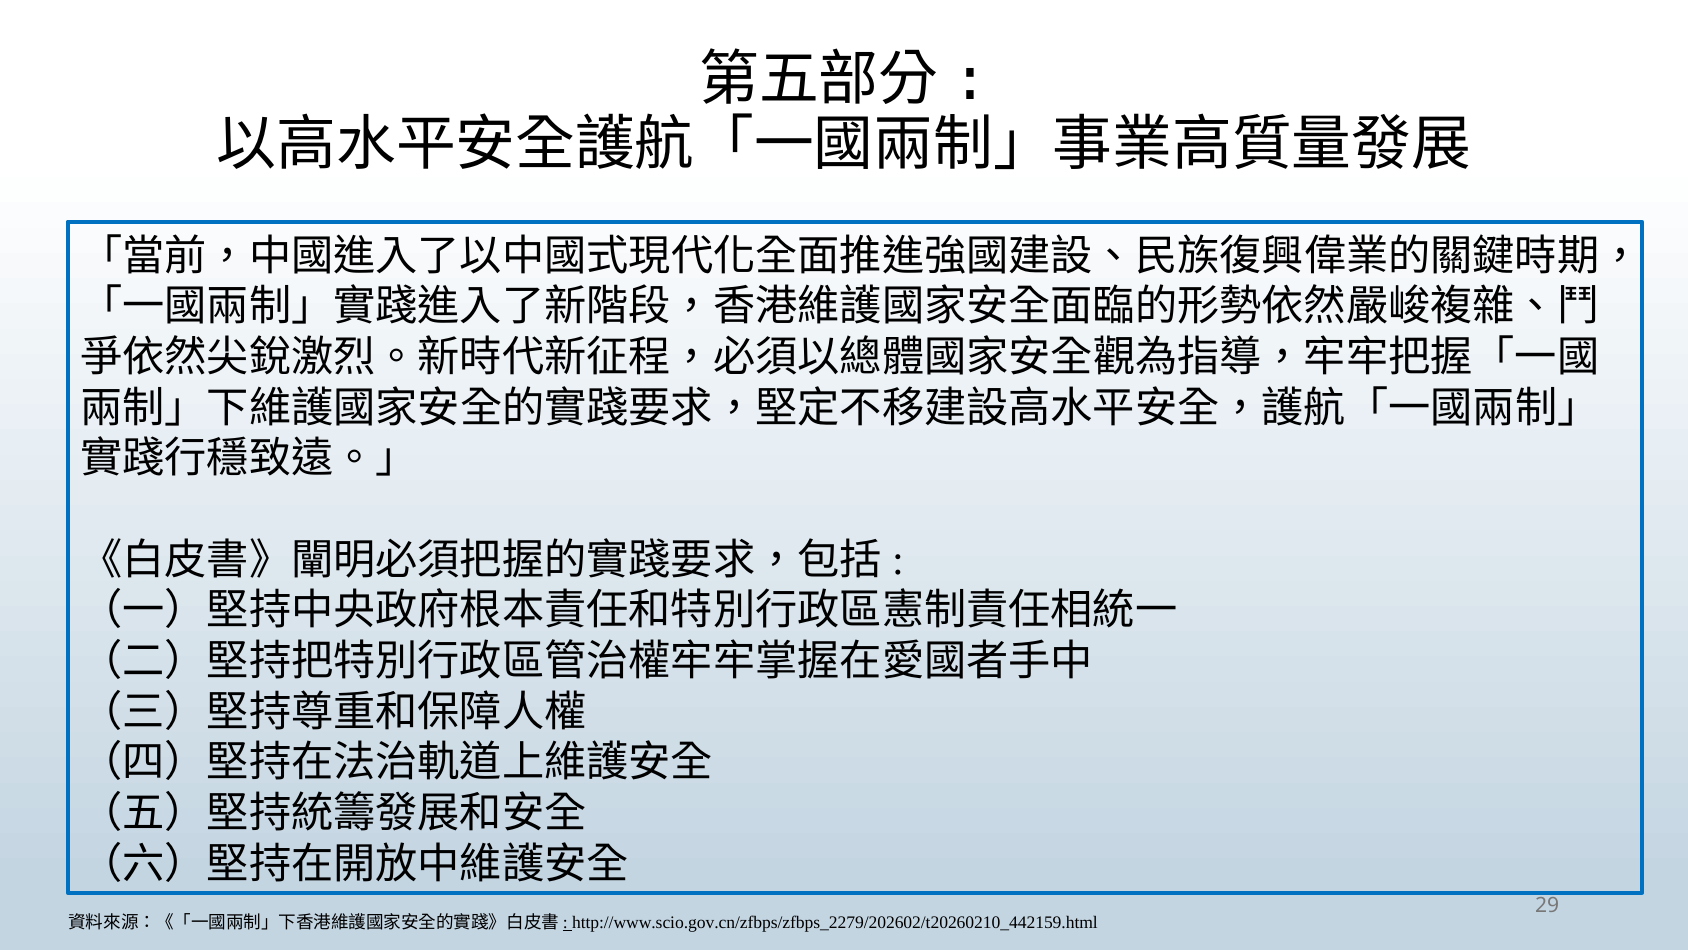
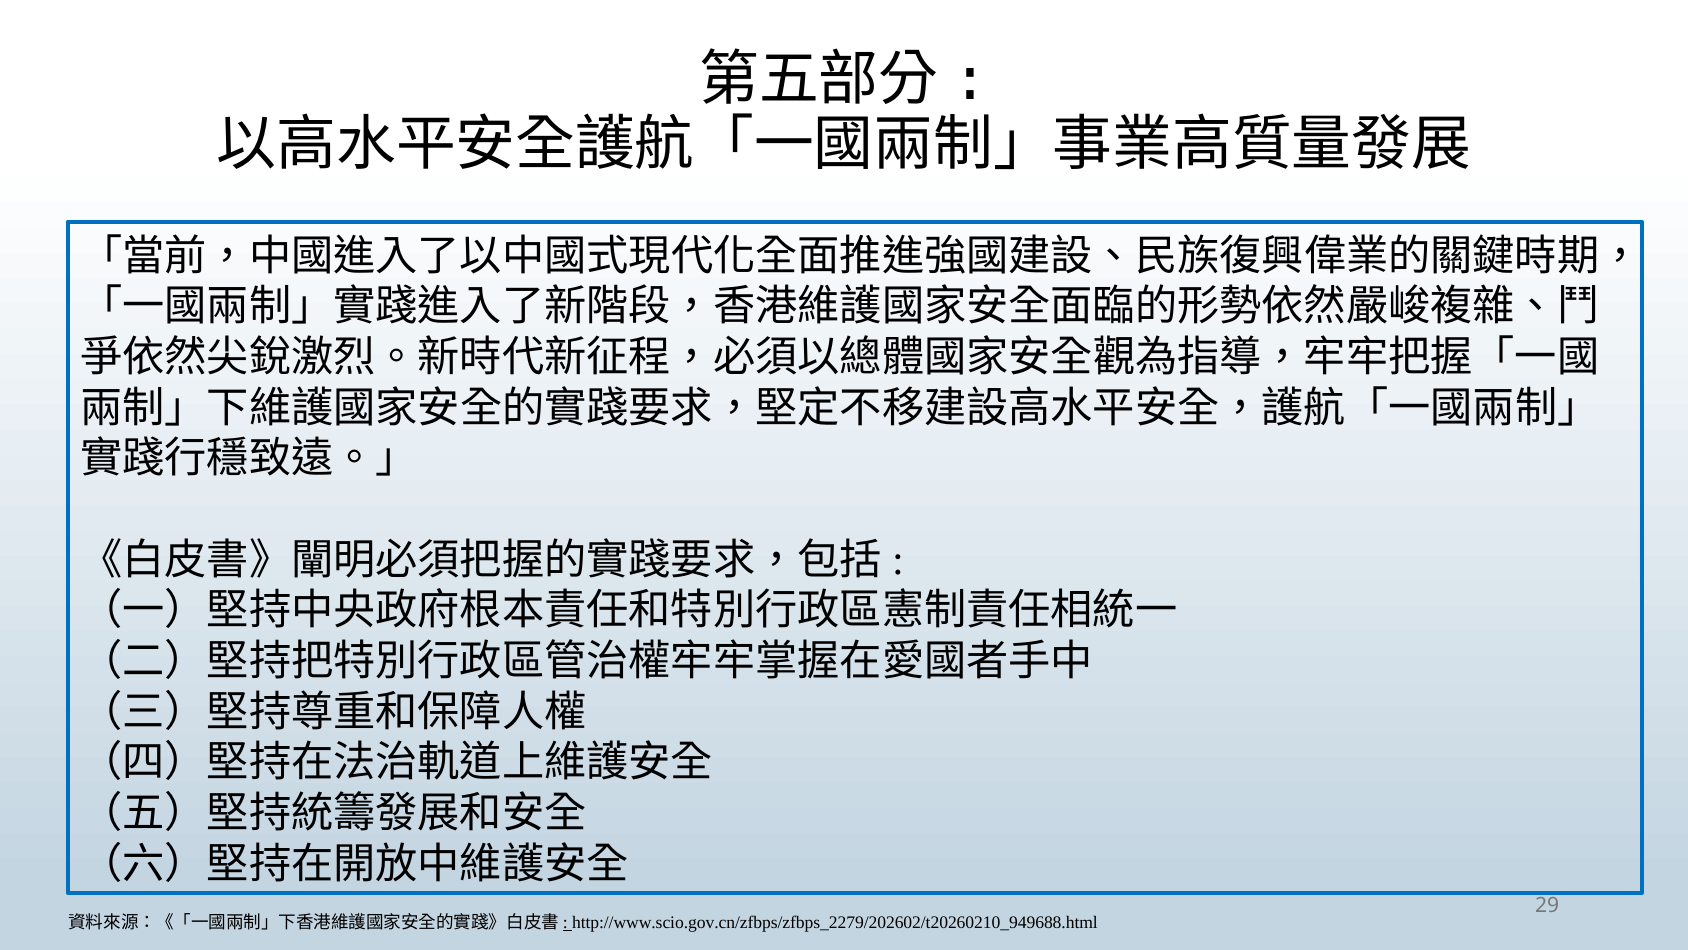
http://www.scio.gov.cn/zfbps/zfbps_2279/202602/t20260210_442159.html: http://www.scio.gov.cn/zfbps/zfbps_2279/202602/t20260210_442159.html -> http://www.scio.gov.cn/zfbps/zfbps_2279/202602/t20260210_949688.html (835, 922)
